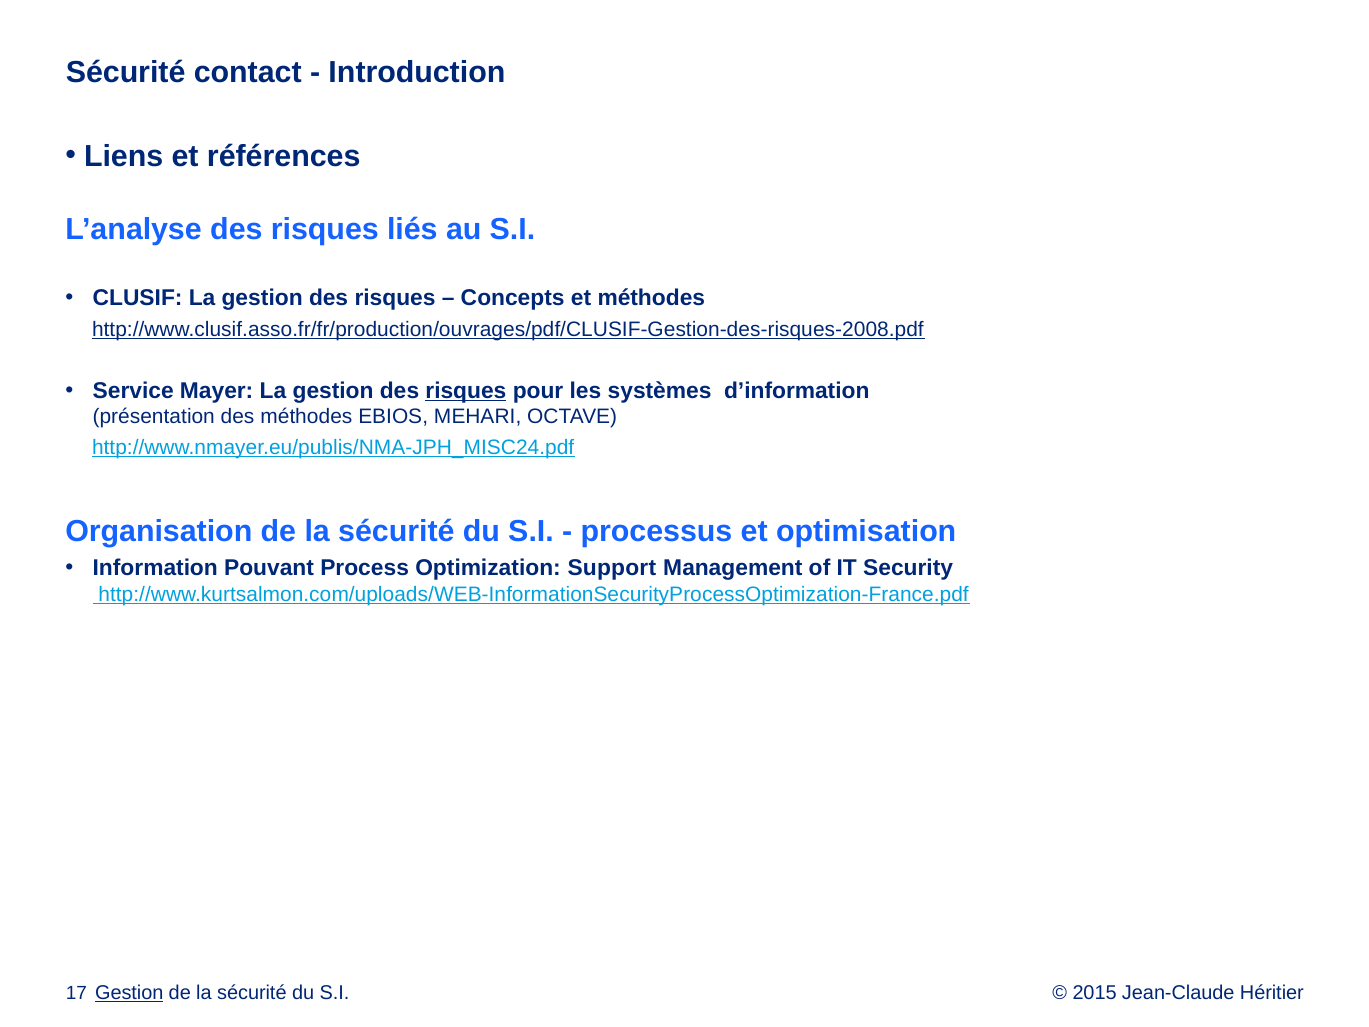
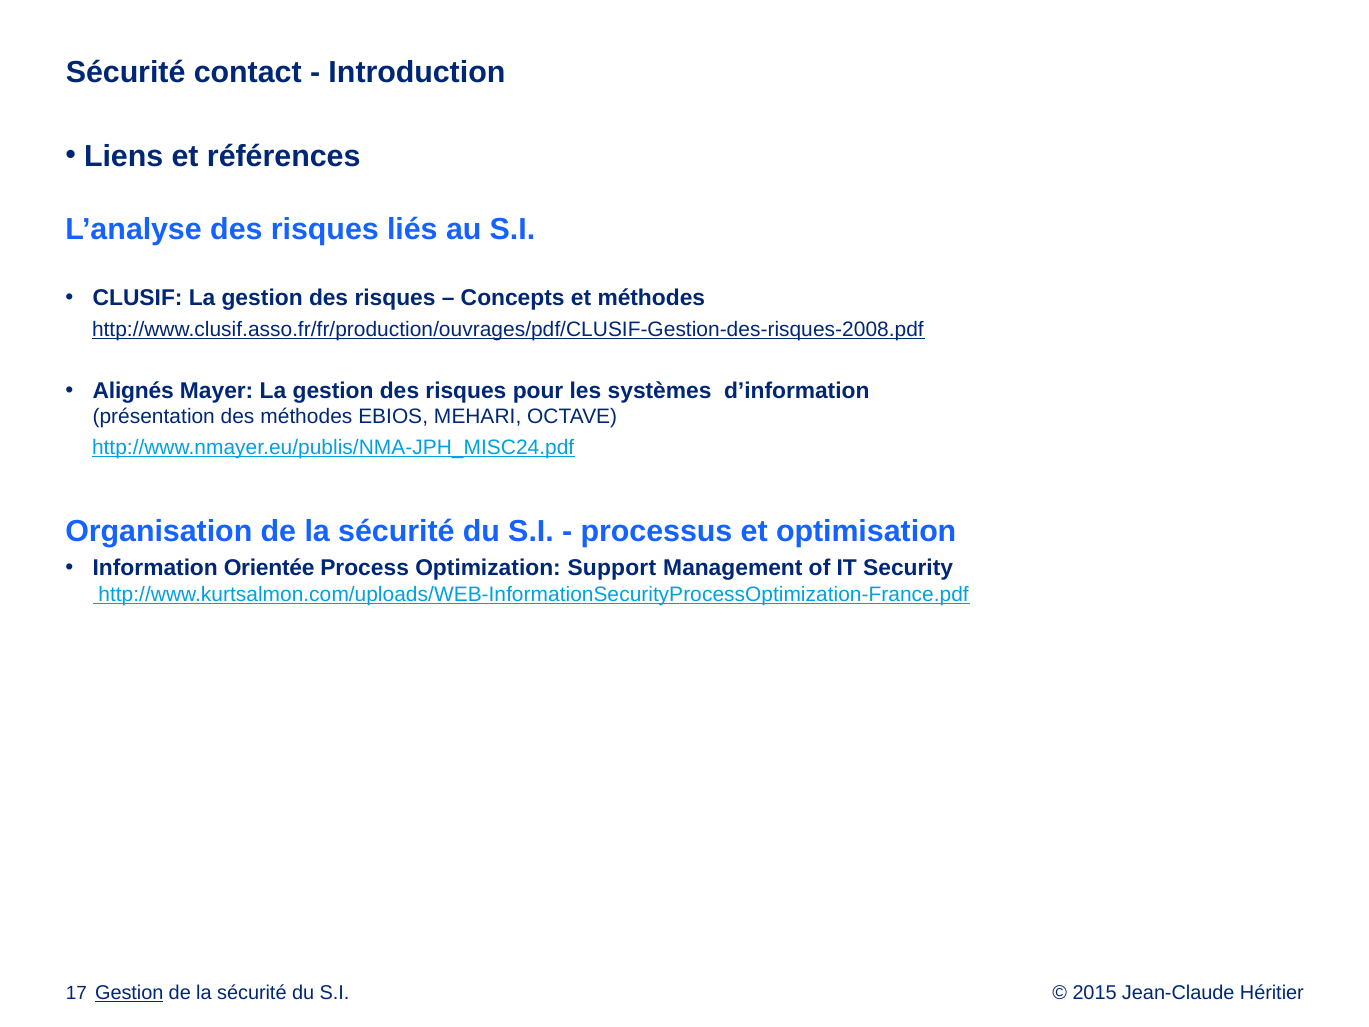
Service: Service -> Alignés (133, 391)
risques underline: present -> none (466, 391)
Pouvant: Pouvant -> Orientée (269, 568)
